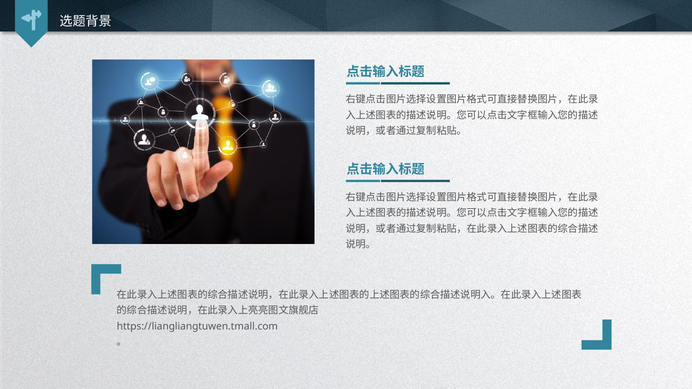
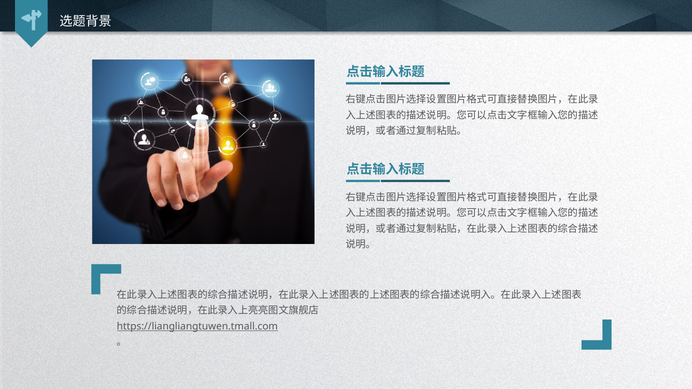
https://liangliangtuwen.tmall.com underline: none -> present (197, 327)
